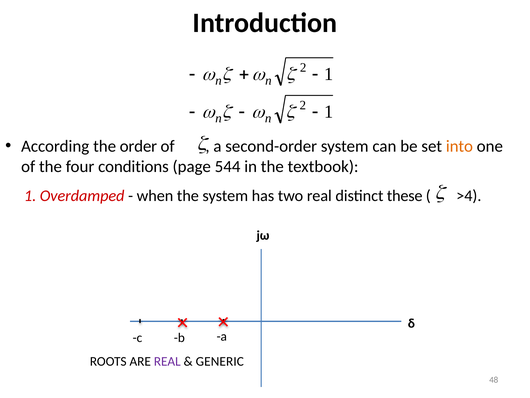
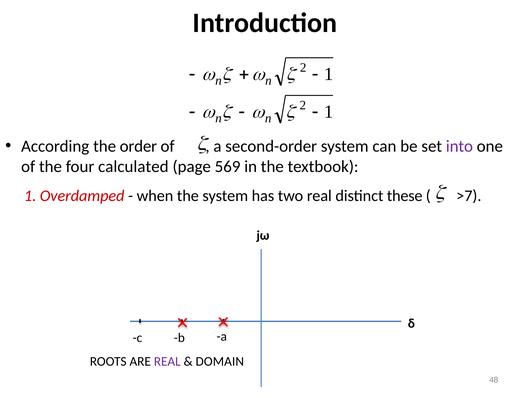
into colour: orange -> purple (459, 146)
conditions: conditions -> calculated (133, 166)
544: 544 -> 569 (228, 166)
>4: >4 -> >7 (469, 196)
GENERIC: GENERIC -> DOMAIN (220, 361)
